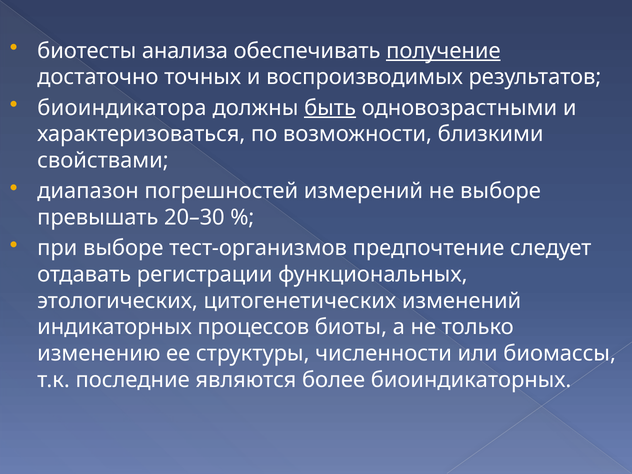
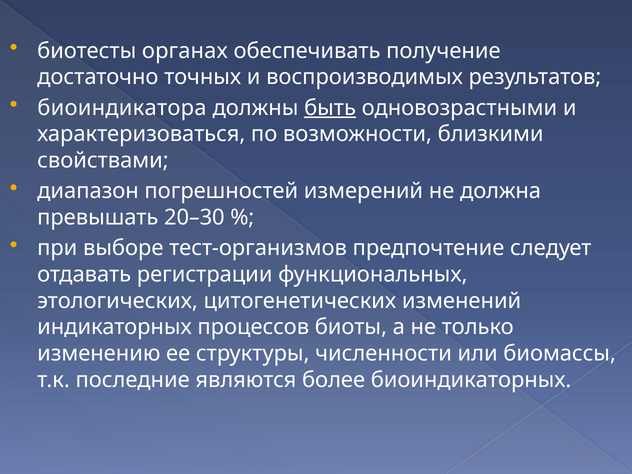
анализа: анализа -> органах (185, 51)
получение underline: present -> none (443, 51)
не выборе: выборе -> должна (501, 191)
